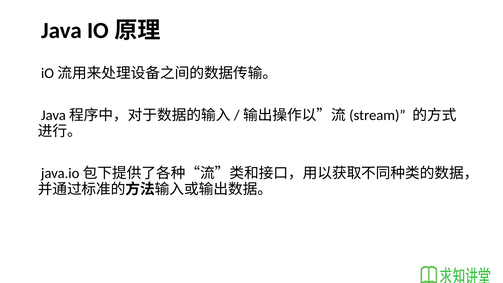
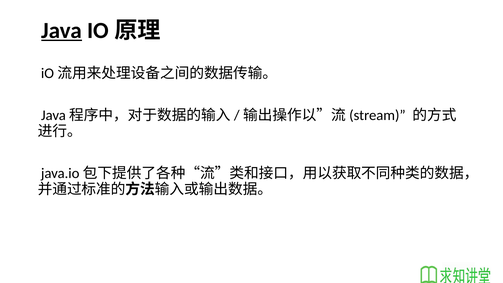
Java underline: none -> present (62, 30)
